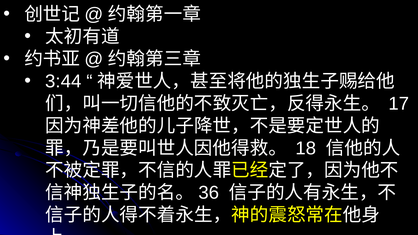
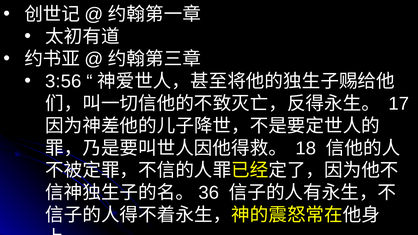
3:44: 3:44 -> 3:56 (63, 81)
